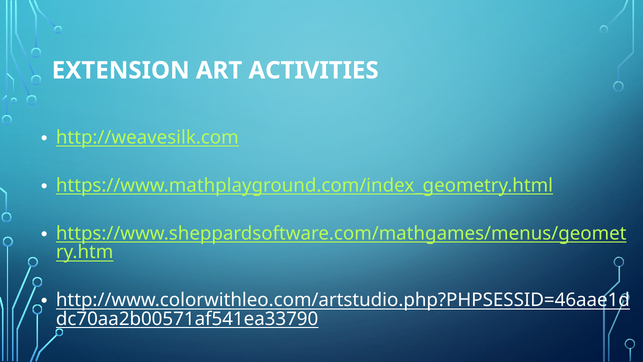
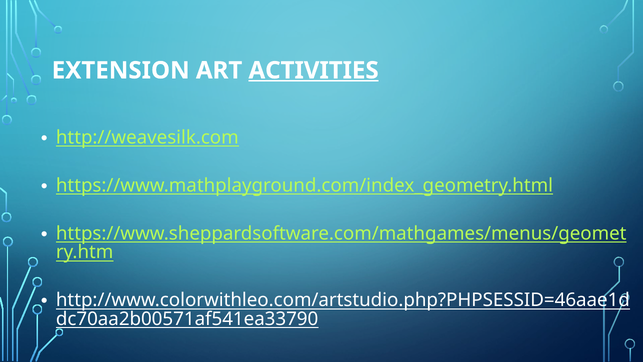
ACTIVITIES underline: none -> present (314, 70)
